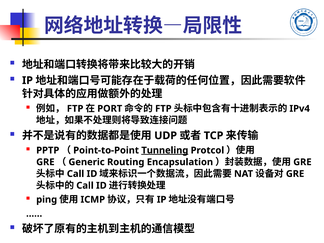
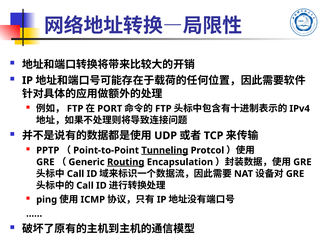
Routing underline: none -> present (126, 162)
